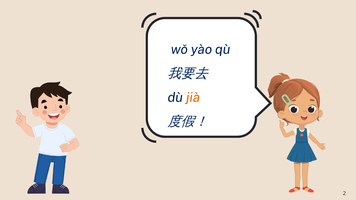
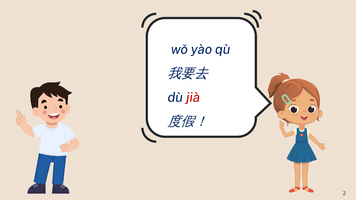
jià colour: orange -> red (193, 98)
